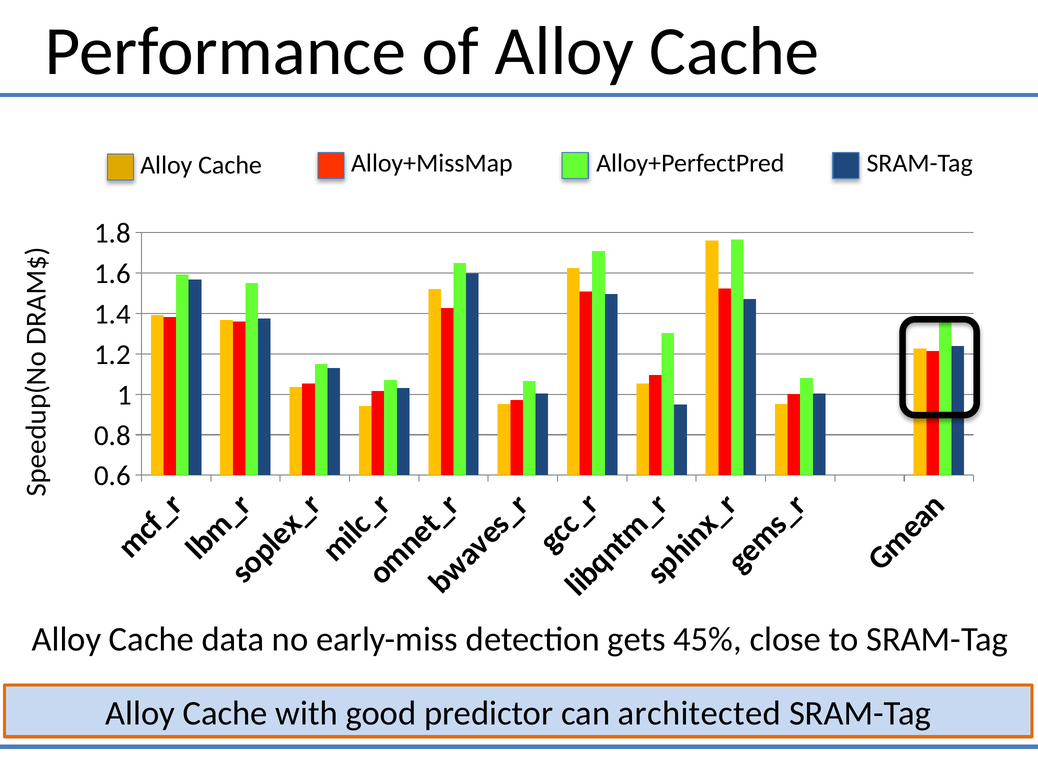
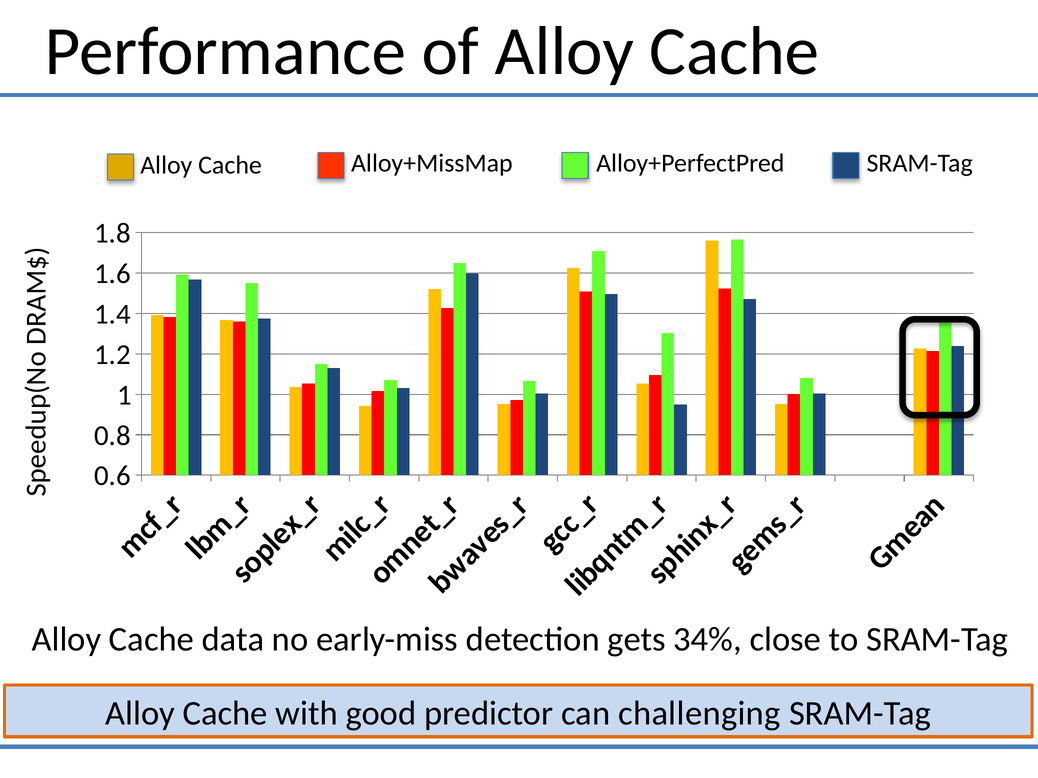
45%: 45% -> 34% (708, 640)
architected: architected -> challenging (699, 714)
